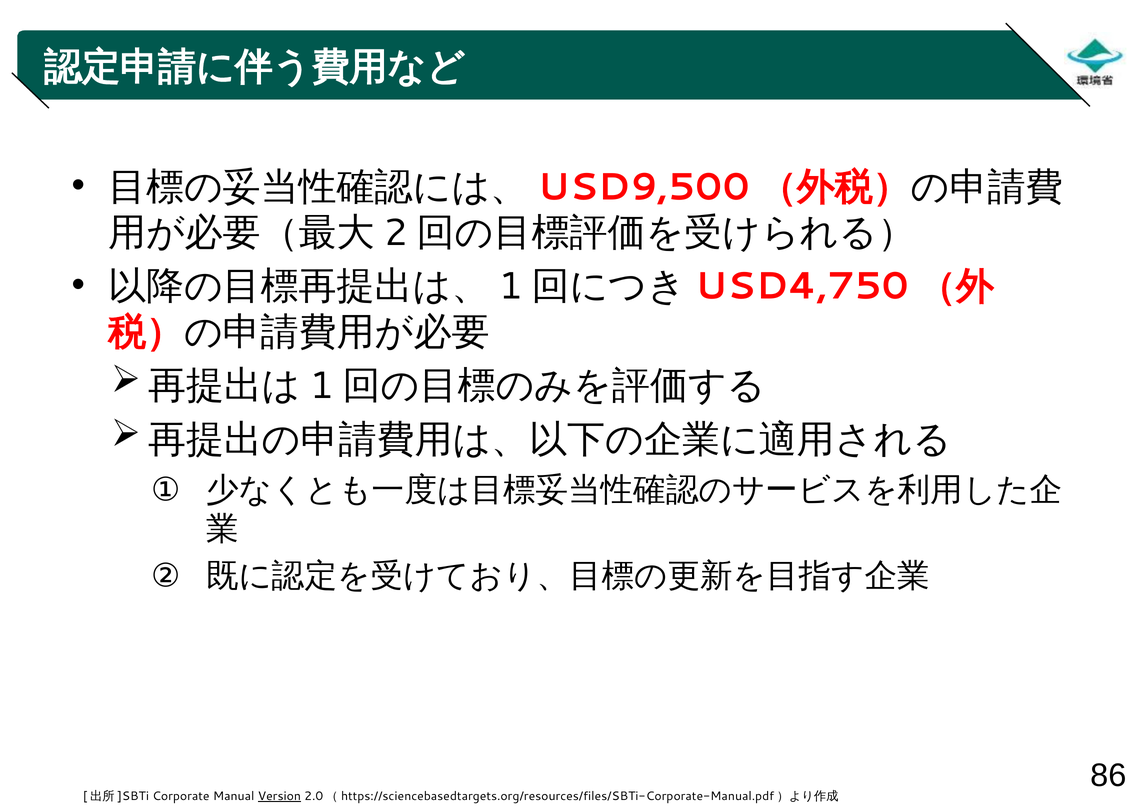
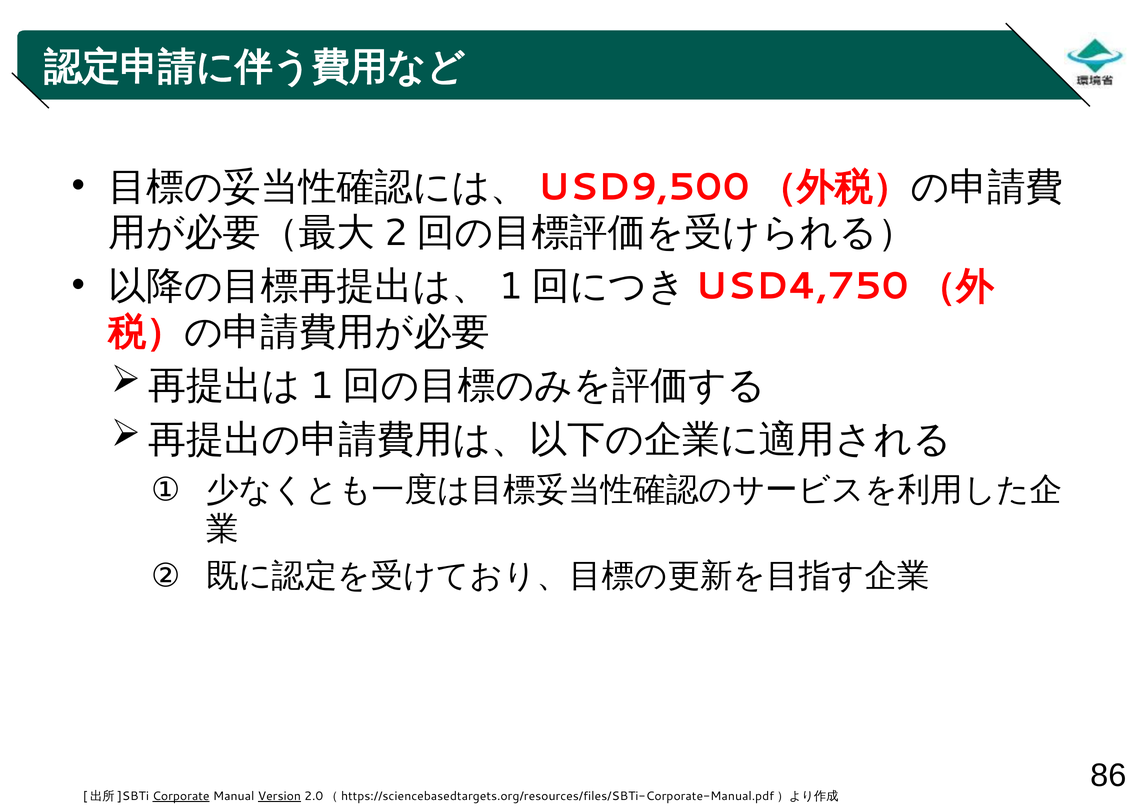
Corporate underline: none -> present (181, 796)
